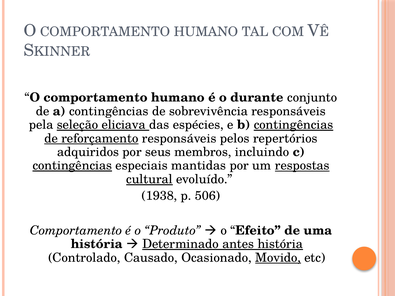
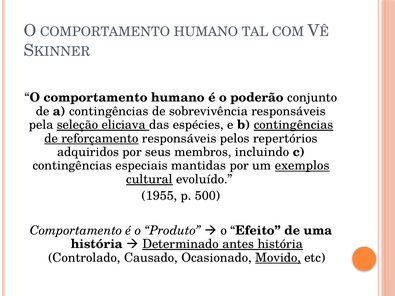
durante: durante -> poderão (257, 98)
contingências underline: present -> none (72, 166)
respostas: respostas -> exemplos (302, 166)
1938: 1938 -> 1955 (159, 196)
506: 506 -> 500 (208, 196)
